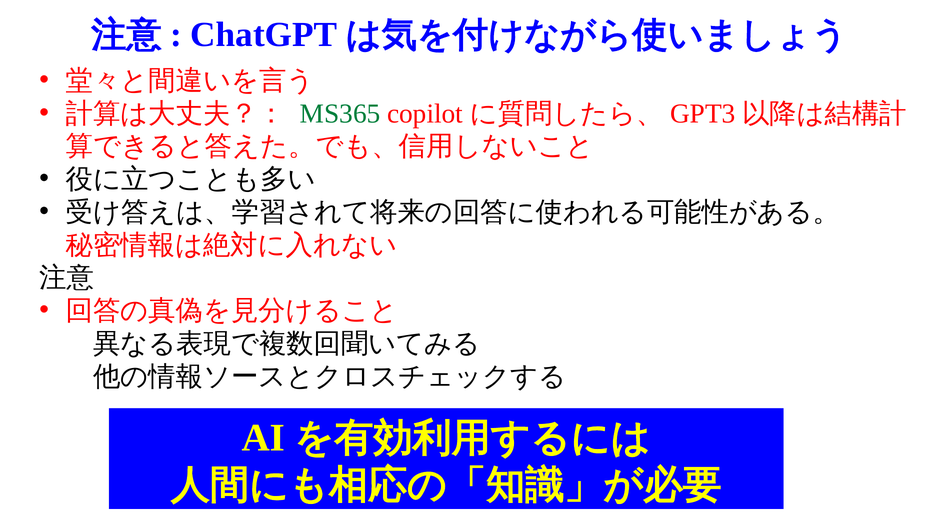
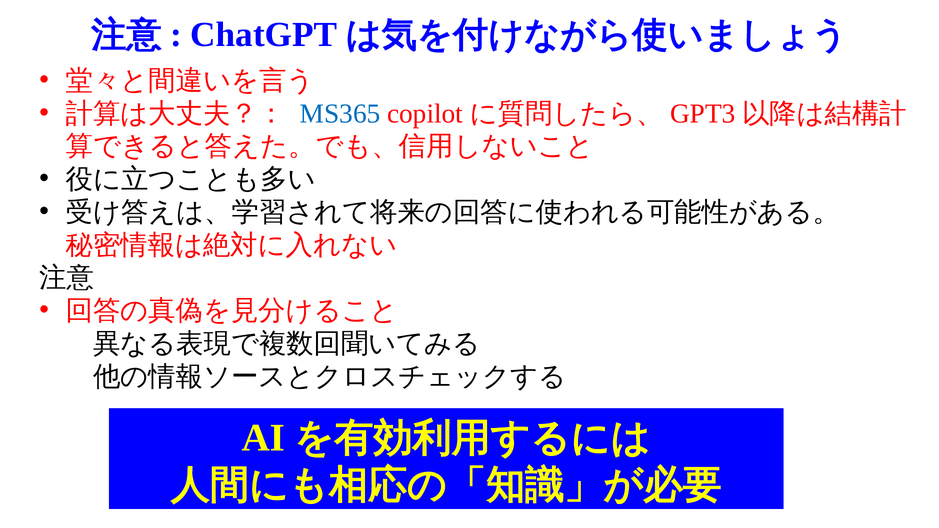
MS365 colour: green -> blue (340, 114)
